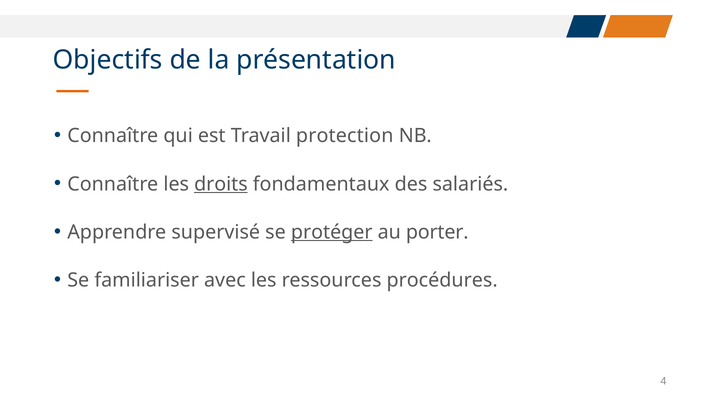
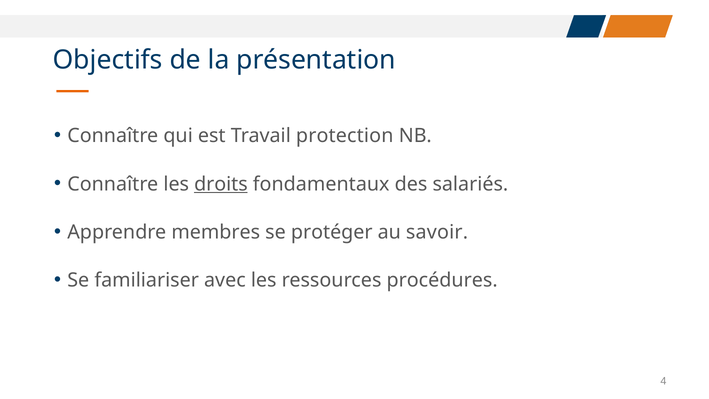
supervisé: supervisé -> membres (216, 232)
protéger underline: present -> none (332, 232)
porter: porter -> savoir (437, 232)
